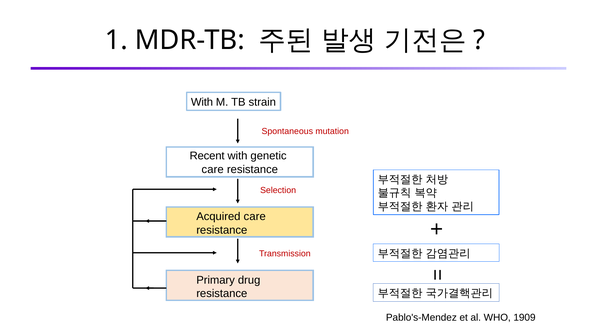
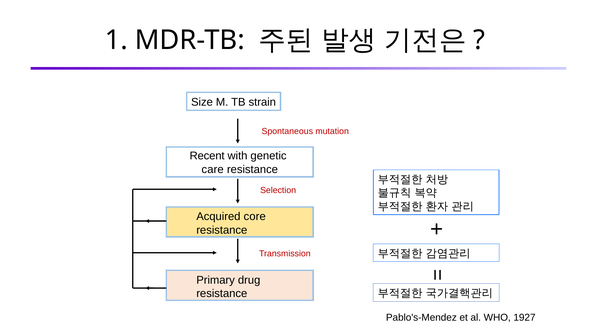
With: With -> Size (202, 102)
Acquired care: care -> core (255, 217)
1909: 1909 -> 1927 (524, 317)
